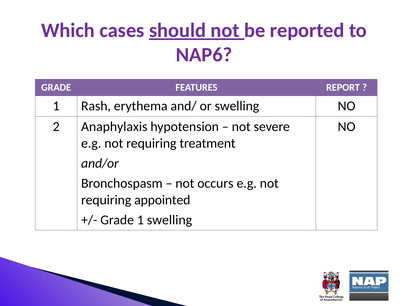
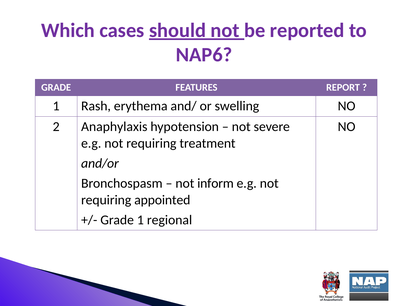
occurs: occurs -> inform (215, 183)
1 swelling: swelling -> regional (170, 220)
